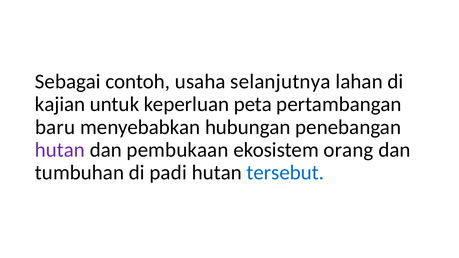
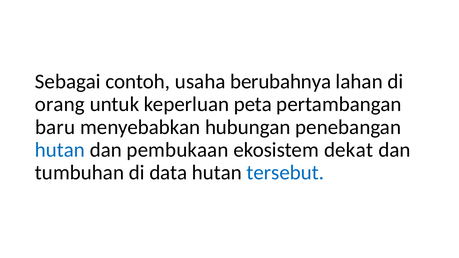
selanjutnya: selanjutnya -> berubahnya (281, 82)
kajian: kajian -> orang (60, 104)
hutan colour: purple -> blue (60, 150)
orang: orang -> dekat (349, 150)
padi: padi -> data (168, 173)
